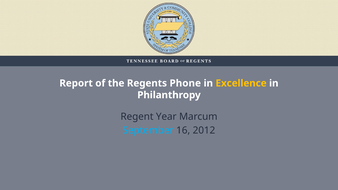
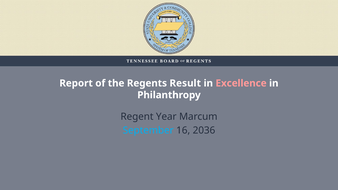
Phone: Phone -> Result (185, 83)
Excellence colour: yellow -> pink (241, 83)
2012: 2012 -> 2036 (204, 131)
